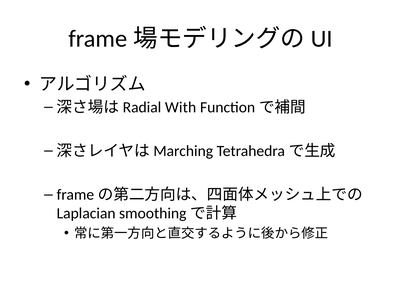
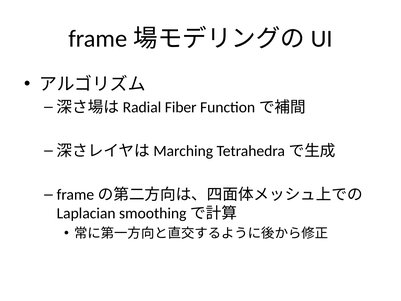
With: With -> Fiber (181, 107)
